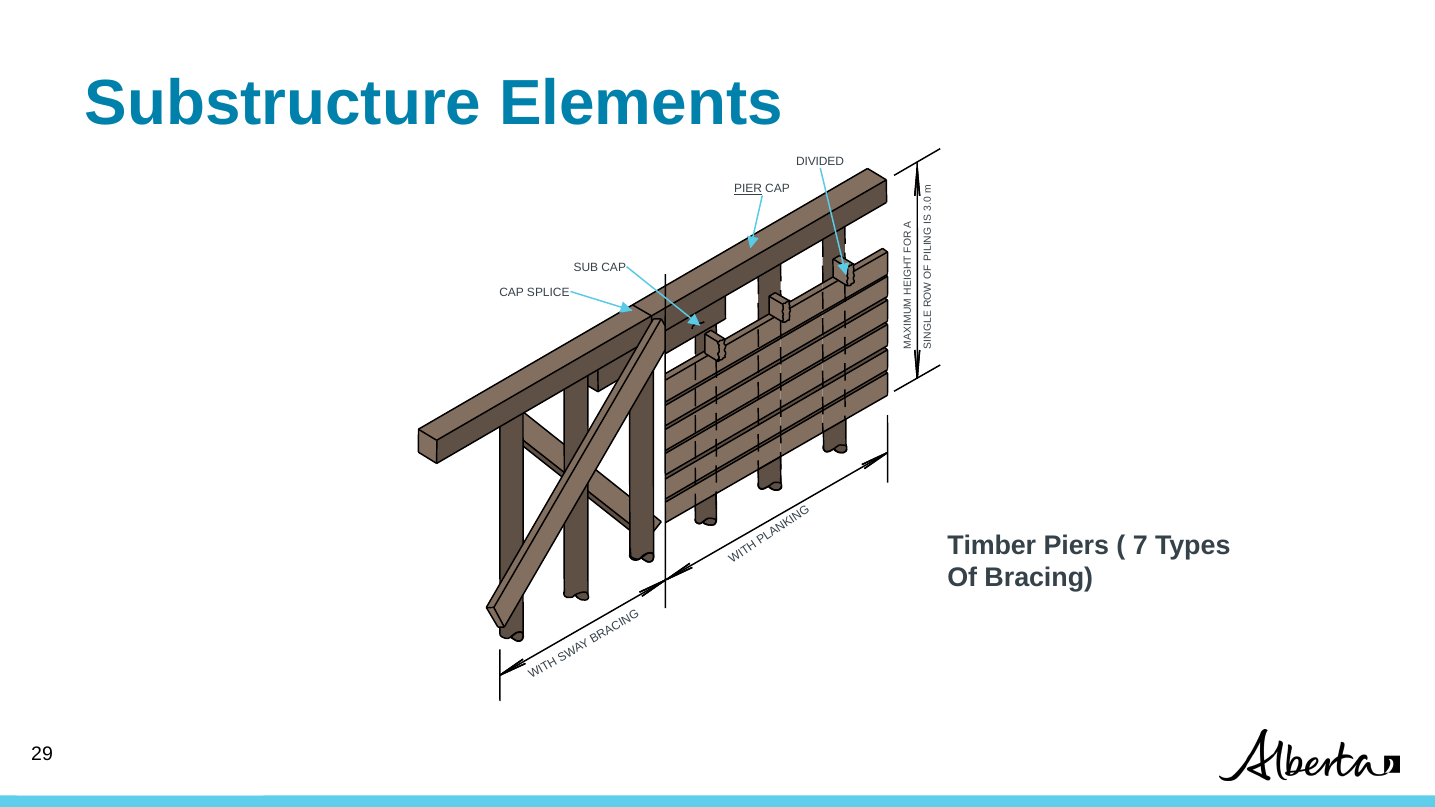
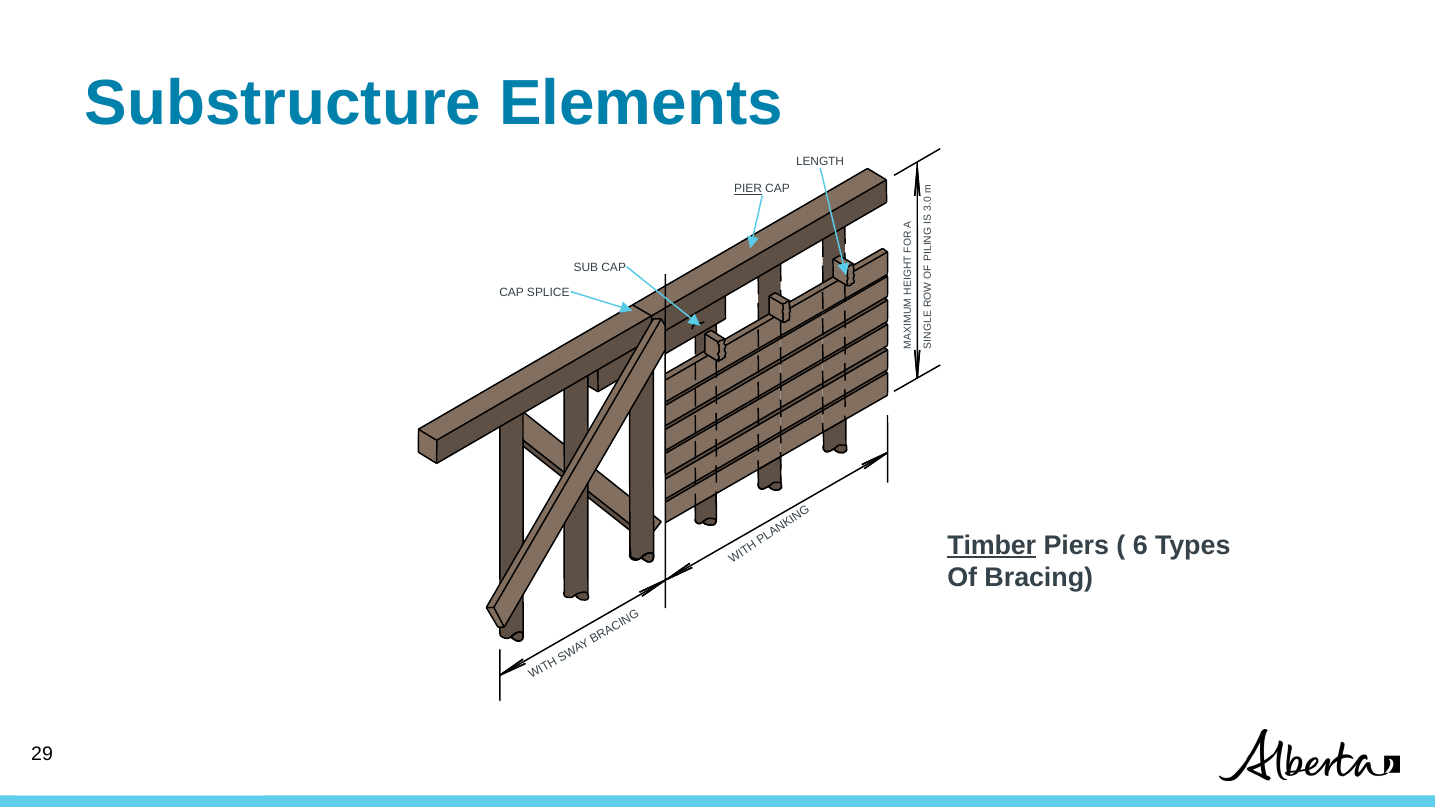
DIVIDED: DIVIDED -> LENGTH (820, 162)
Timber underline: none -> present (992, 546)
7: 7 -> 6 (1140, 546)
